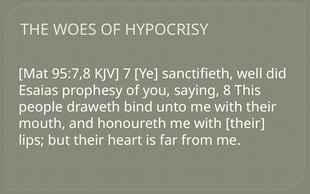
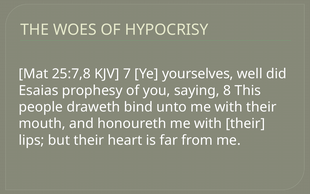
95:7,8: 95:7,8 -> 25:7,8 (71, 74)
sanctifieth: sanctifieth -> yourselves (198, 74)
